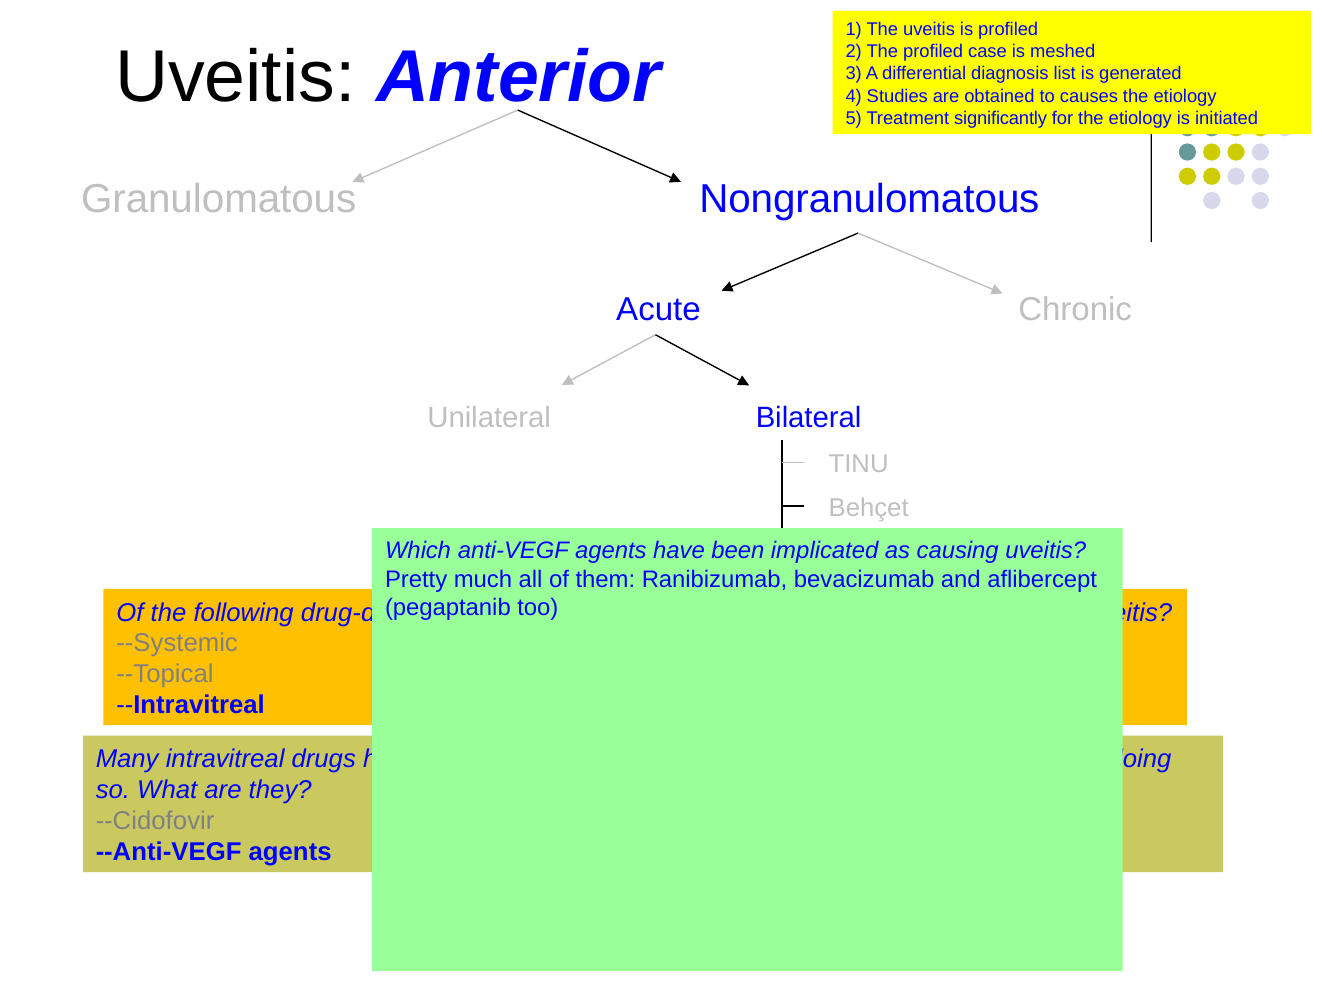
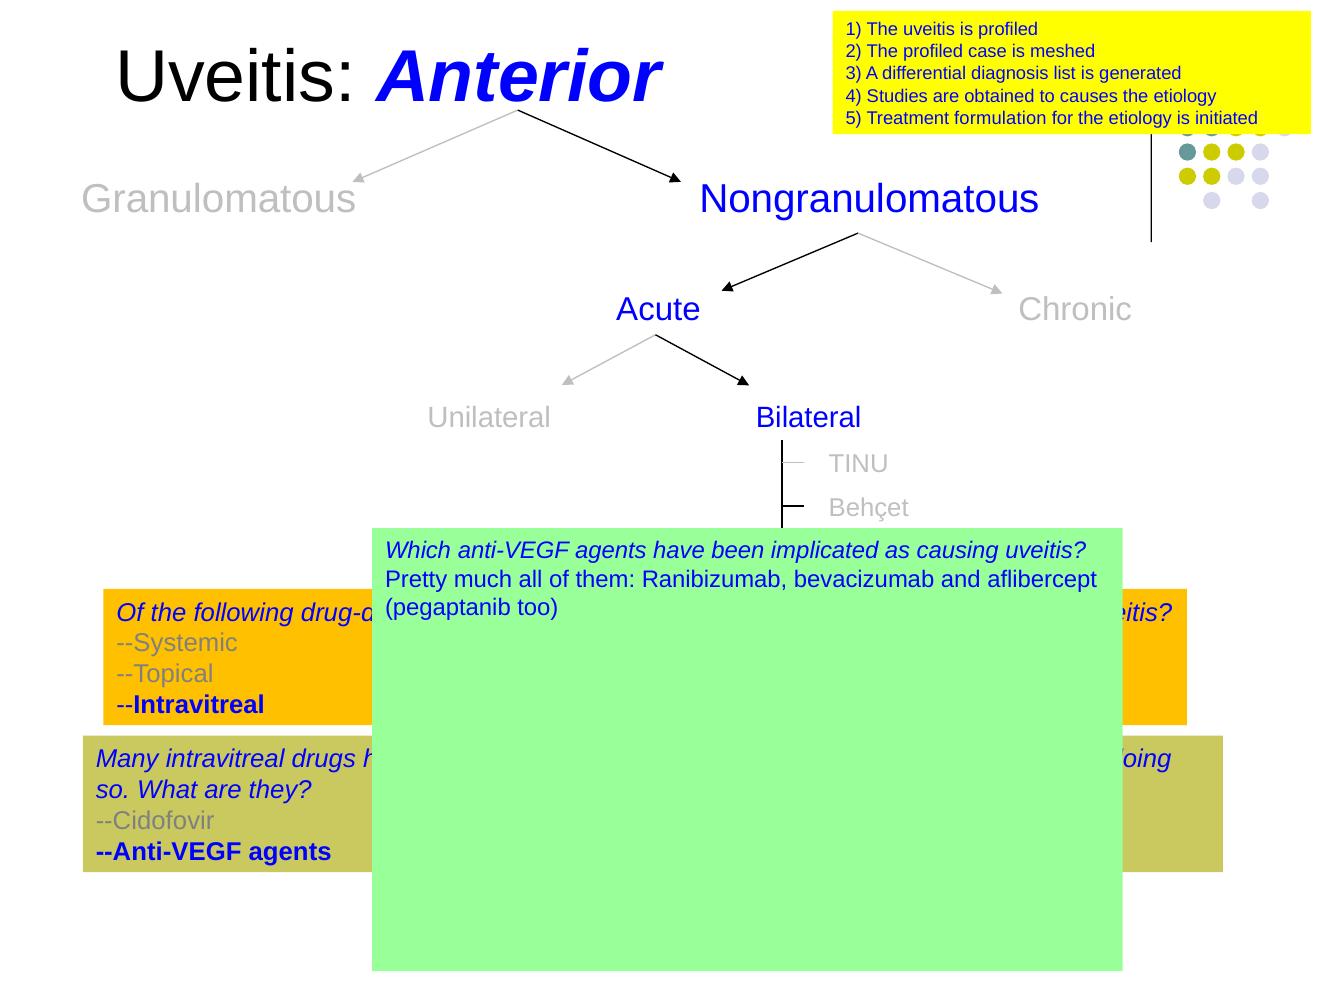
significantly: significantly -> formulation (1000, 118)
